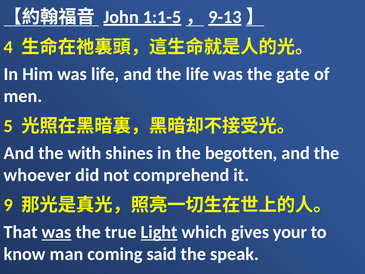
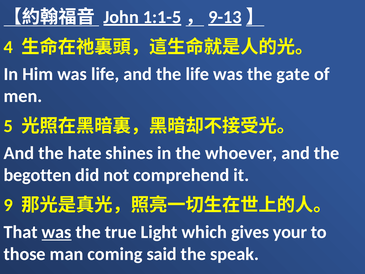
with: with -> hate (85, 153)
begotten: begotten -> whoever (241, 153)
whoever: whoever -> begotten (37, 175)
Light underline: present -> none (159, 232)
know: know -> those (25, 254)
